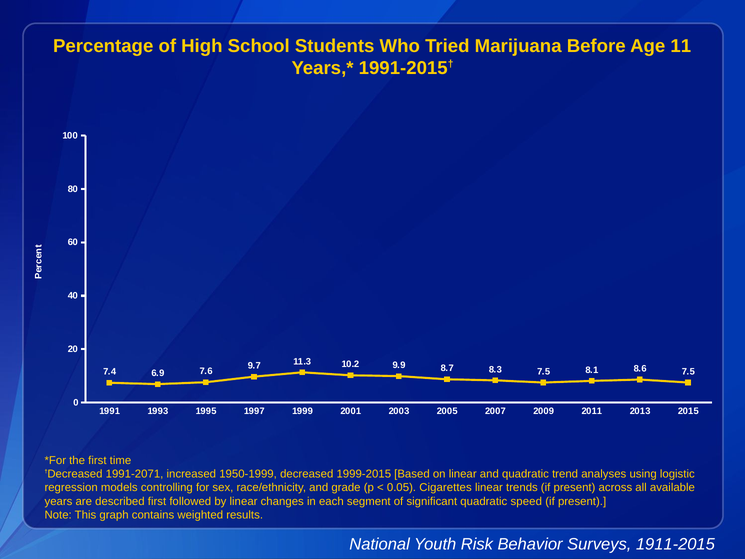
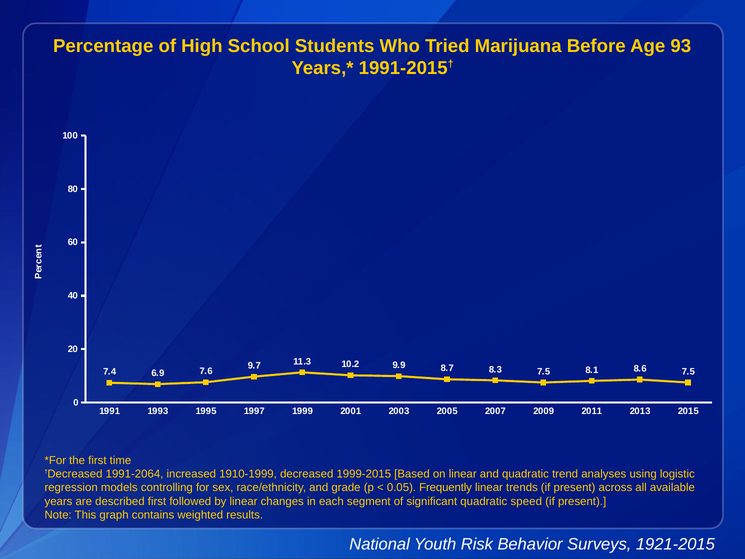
11: 11 -> 93 (681, 46)
1991-2071: 1991-2071 -> 1991-2064 (135, 474)
1950-1999: 1950-1999 -> 1910-1999 (248, 474)
Cigarettes: Cigarettes -> Frequently (446, 487)
1911-2015: 1911-2015 -> 1921-2015 (675, 544)
